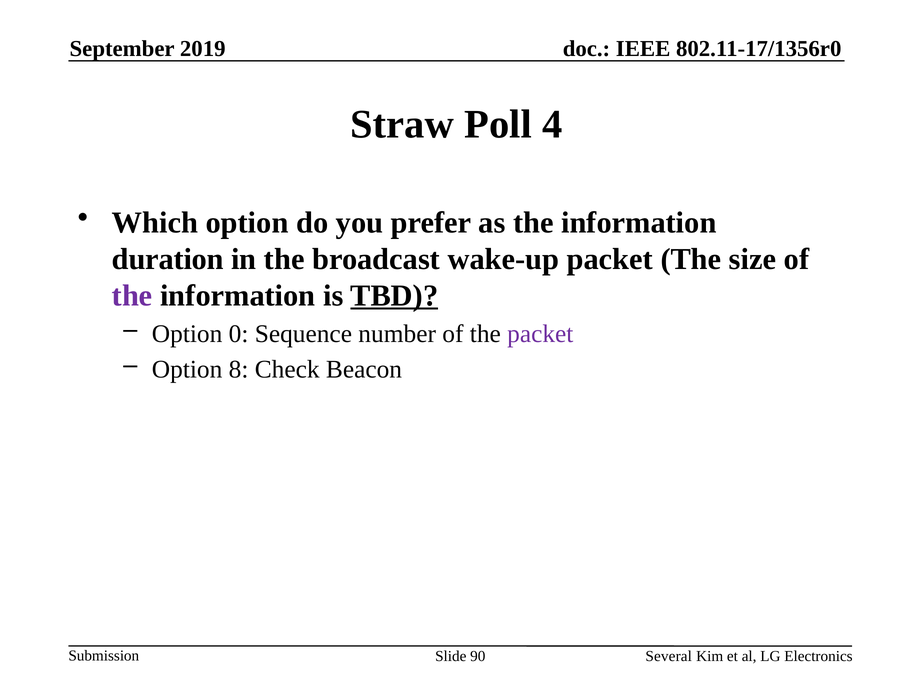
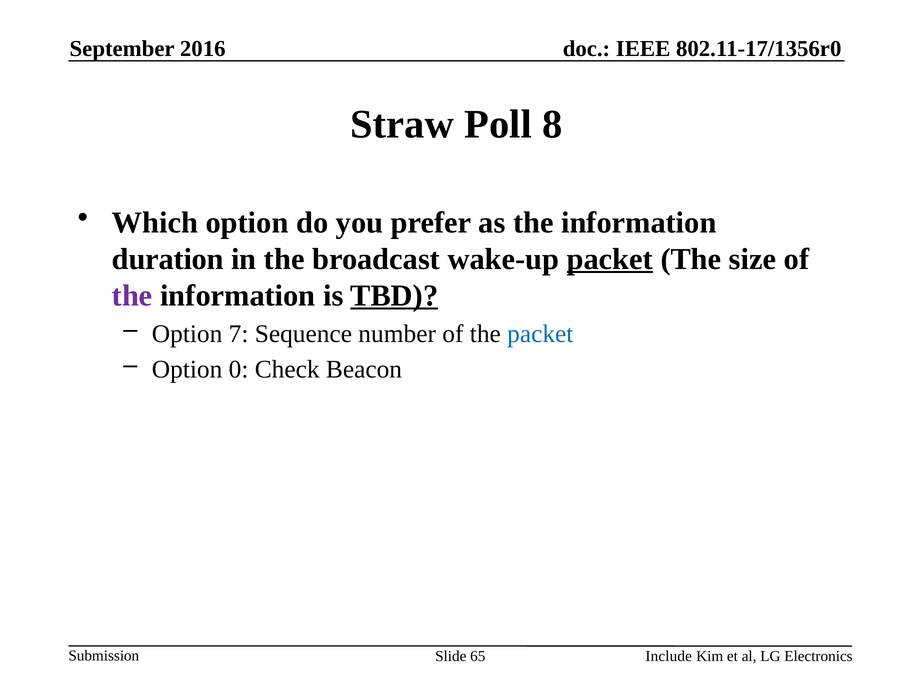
2019: 2019 -> 2016 (203, 49)
4: 4 -> 8 (552, 125)
packet underline: none -> present (610, 259)
0: 0 -> 7 (239, 334)
packet colour: purple -> blue (540, 334)
8: 8 -> 0 (239, 370)
90: 90 -> 65 (478, 657)
Several: Several -> Include (669, 657)
